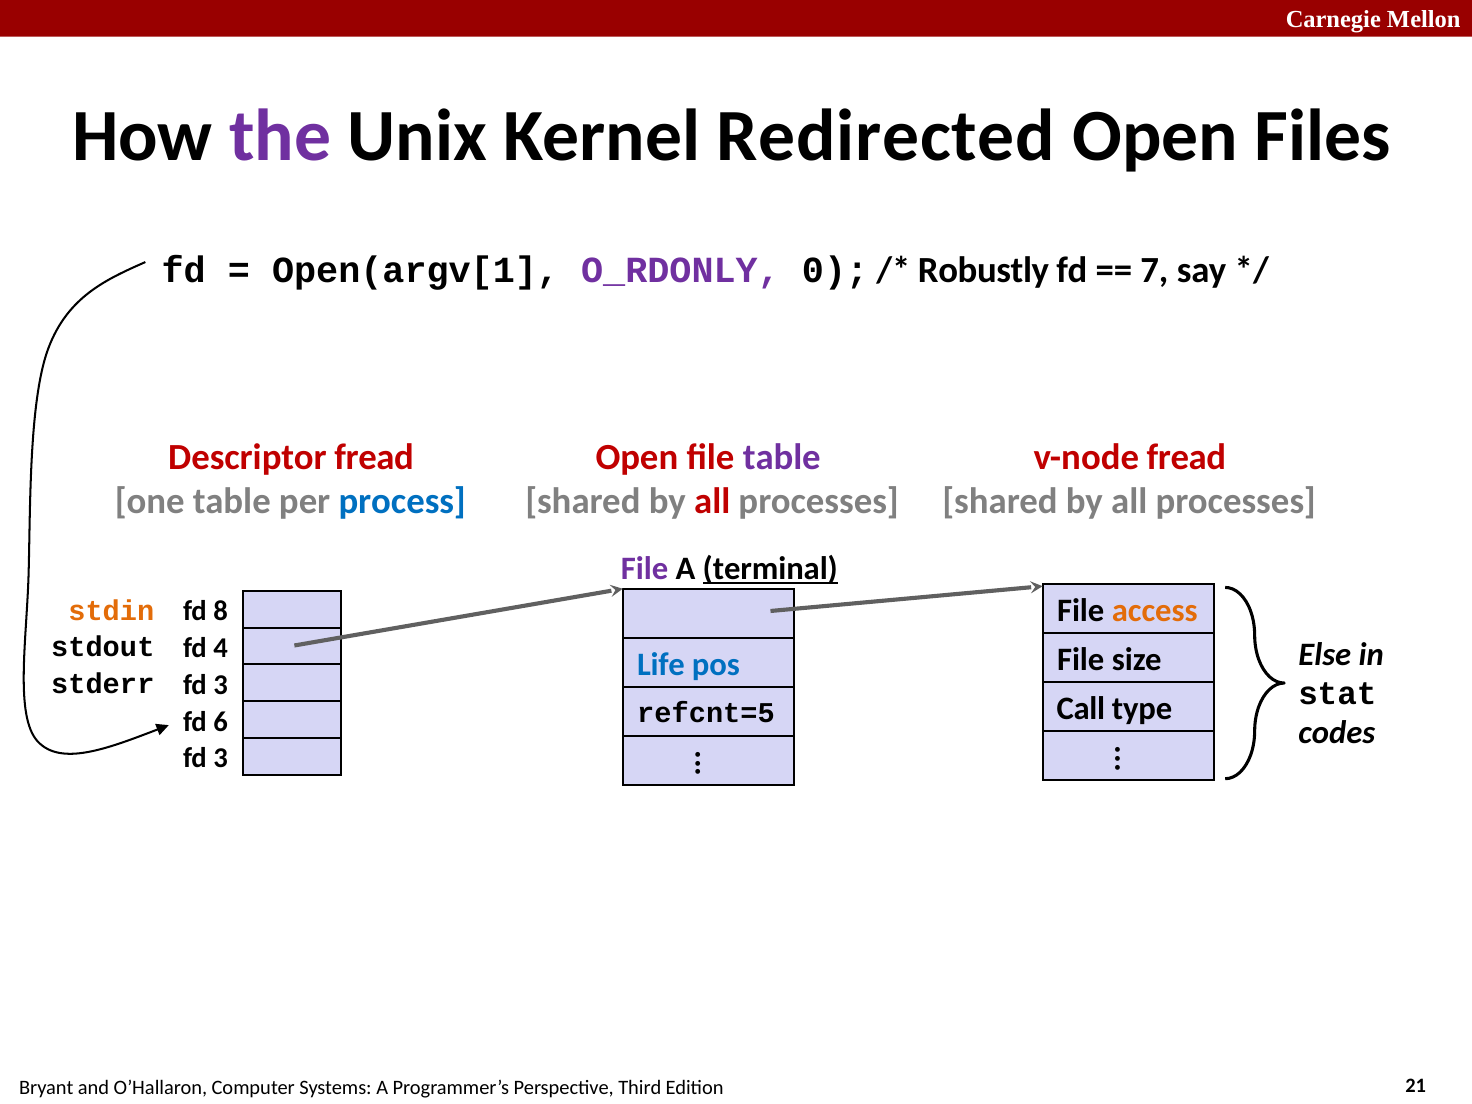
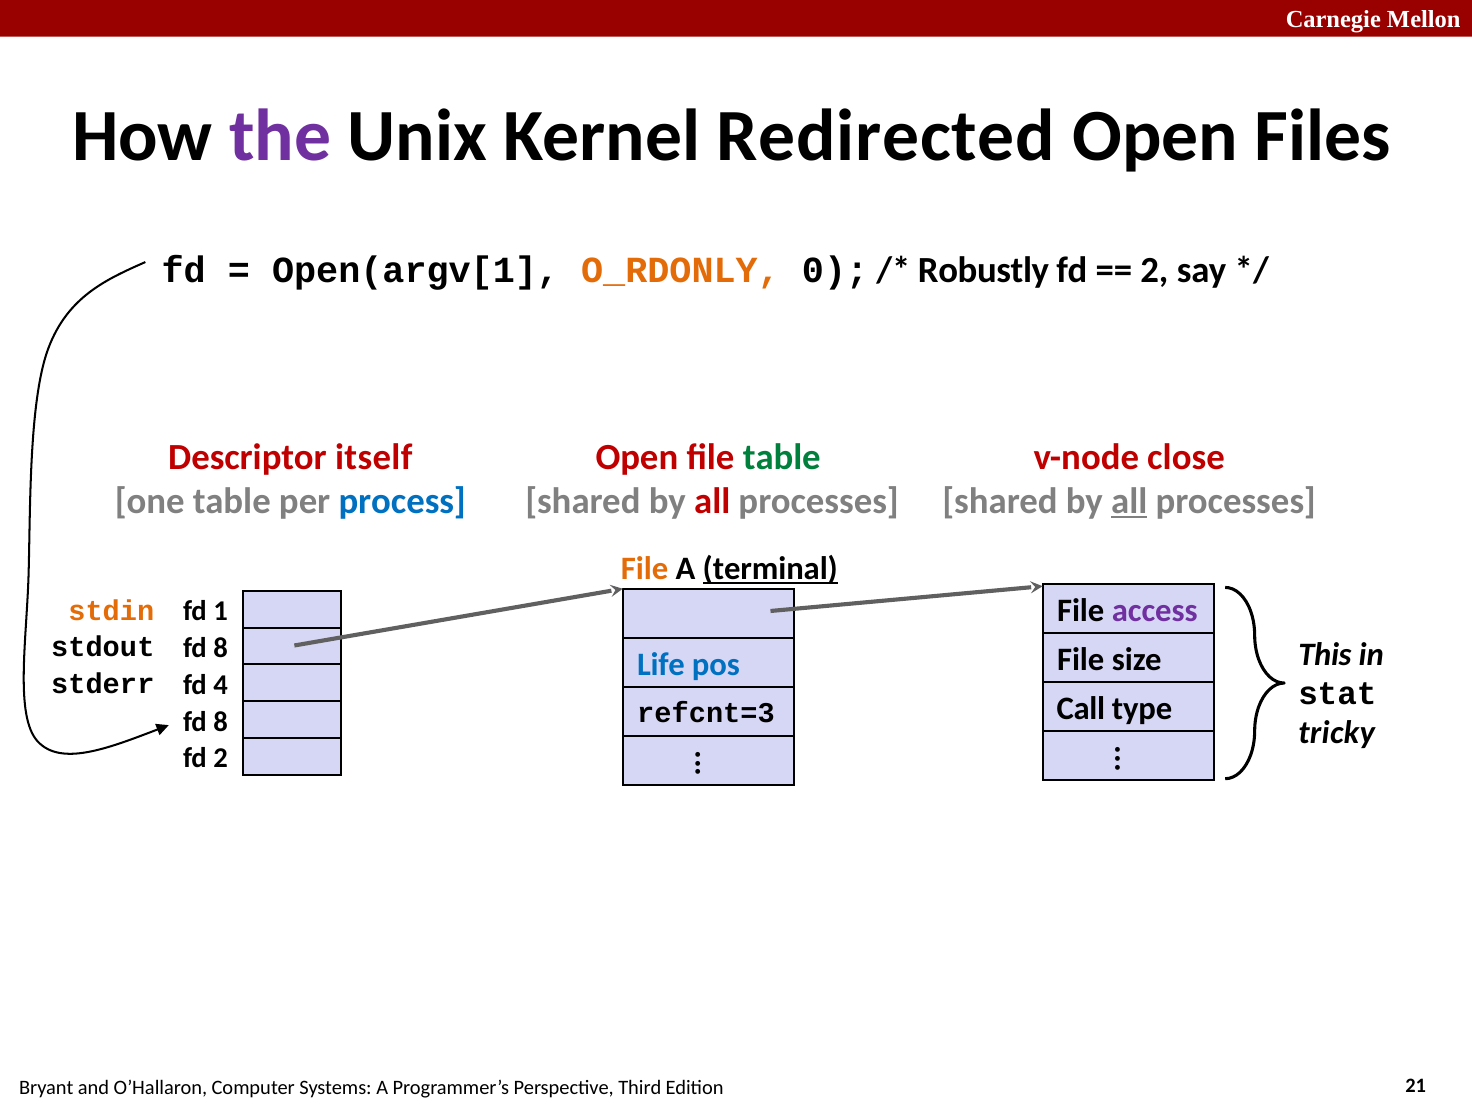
O_RDONLY colour: purple -> orange (681, 270)
7: 7 -> 2 (1154, 270)
Descriptor fread: fread -> itself (374, 457)
table colour: purple -> green (782, 457)
v-node fread: fread -> close (1186, 457)
all underline: none -> present (1129, 501)
File colour: purple -> orange (645, 569)
access colour: orange -> purple (1155, 611)
8: 8 -> 1 (221, 611)
4: 4 -> 8 (221, 648)
Else: Else -> This (1325, 655)
3: 3 -> 4 (221, 685)
refcnt=5: refcnt=5 -> refcnt=3 (706, 713)
6: 6 -> 8 (221, 722)
codes: codes -> tricky (1337, 733)
3: 3 -> 2 (221, 758)
